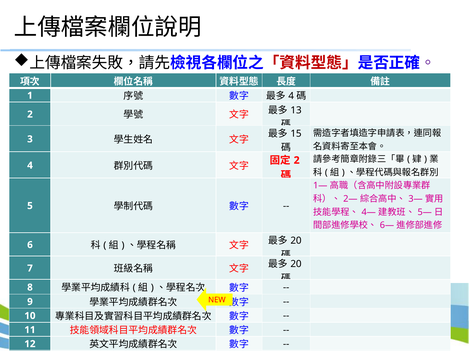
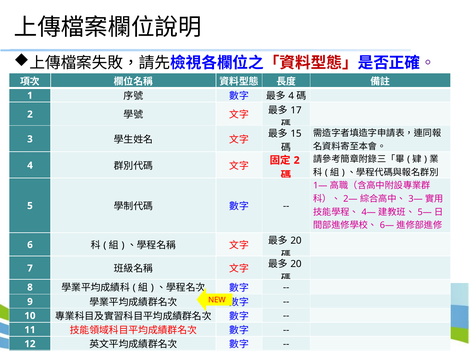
13: 13 -> 17 (296, 110)
